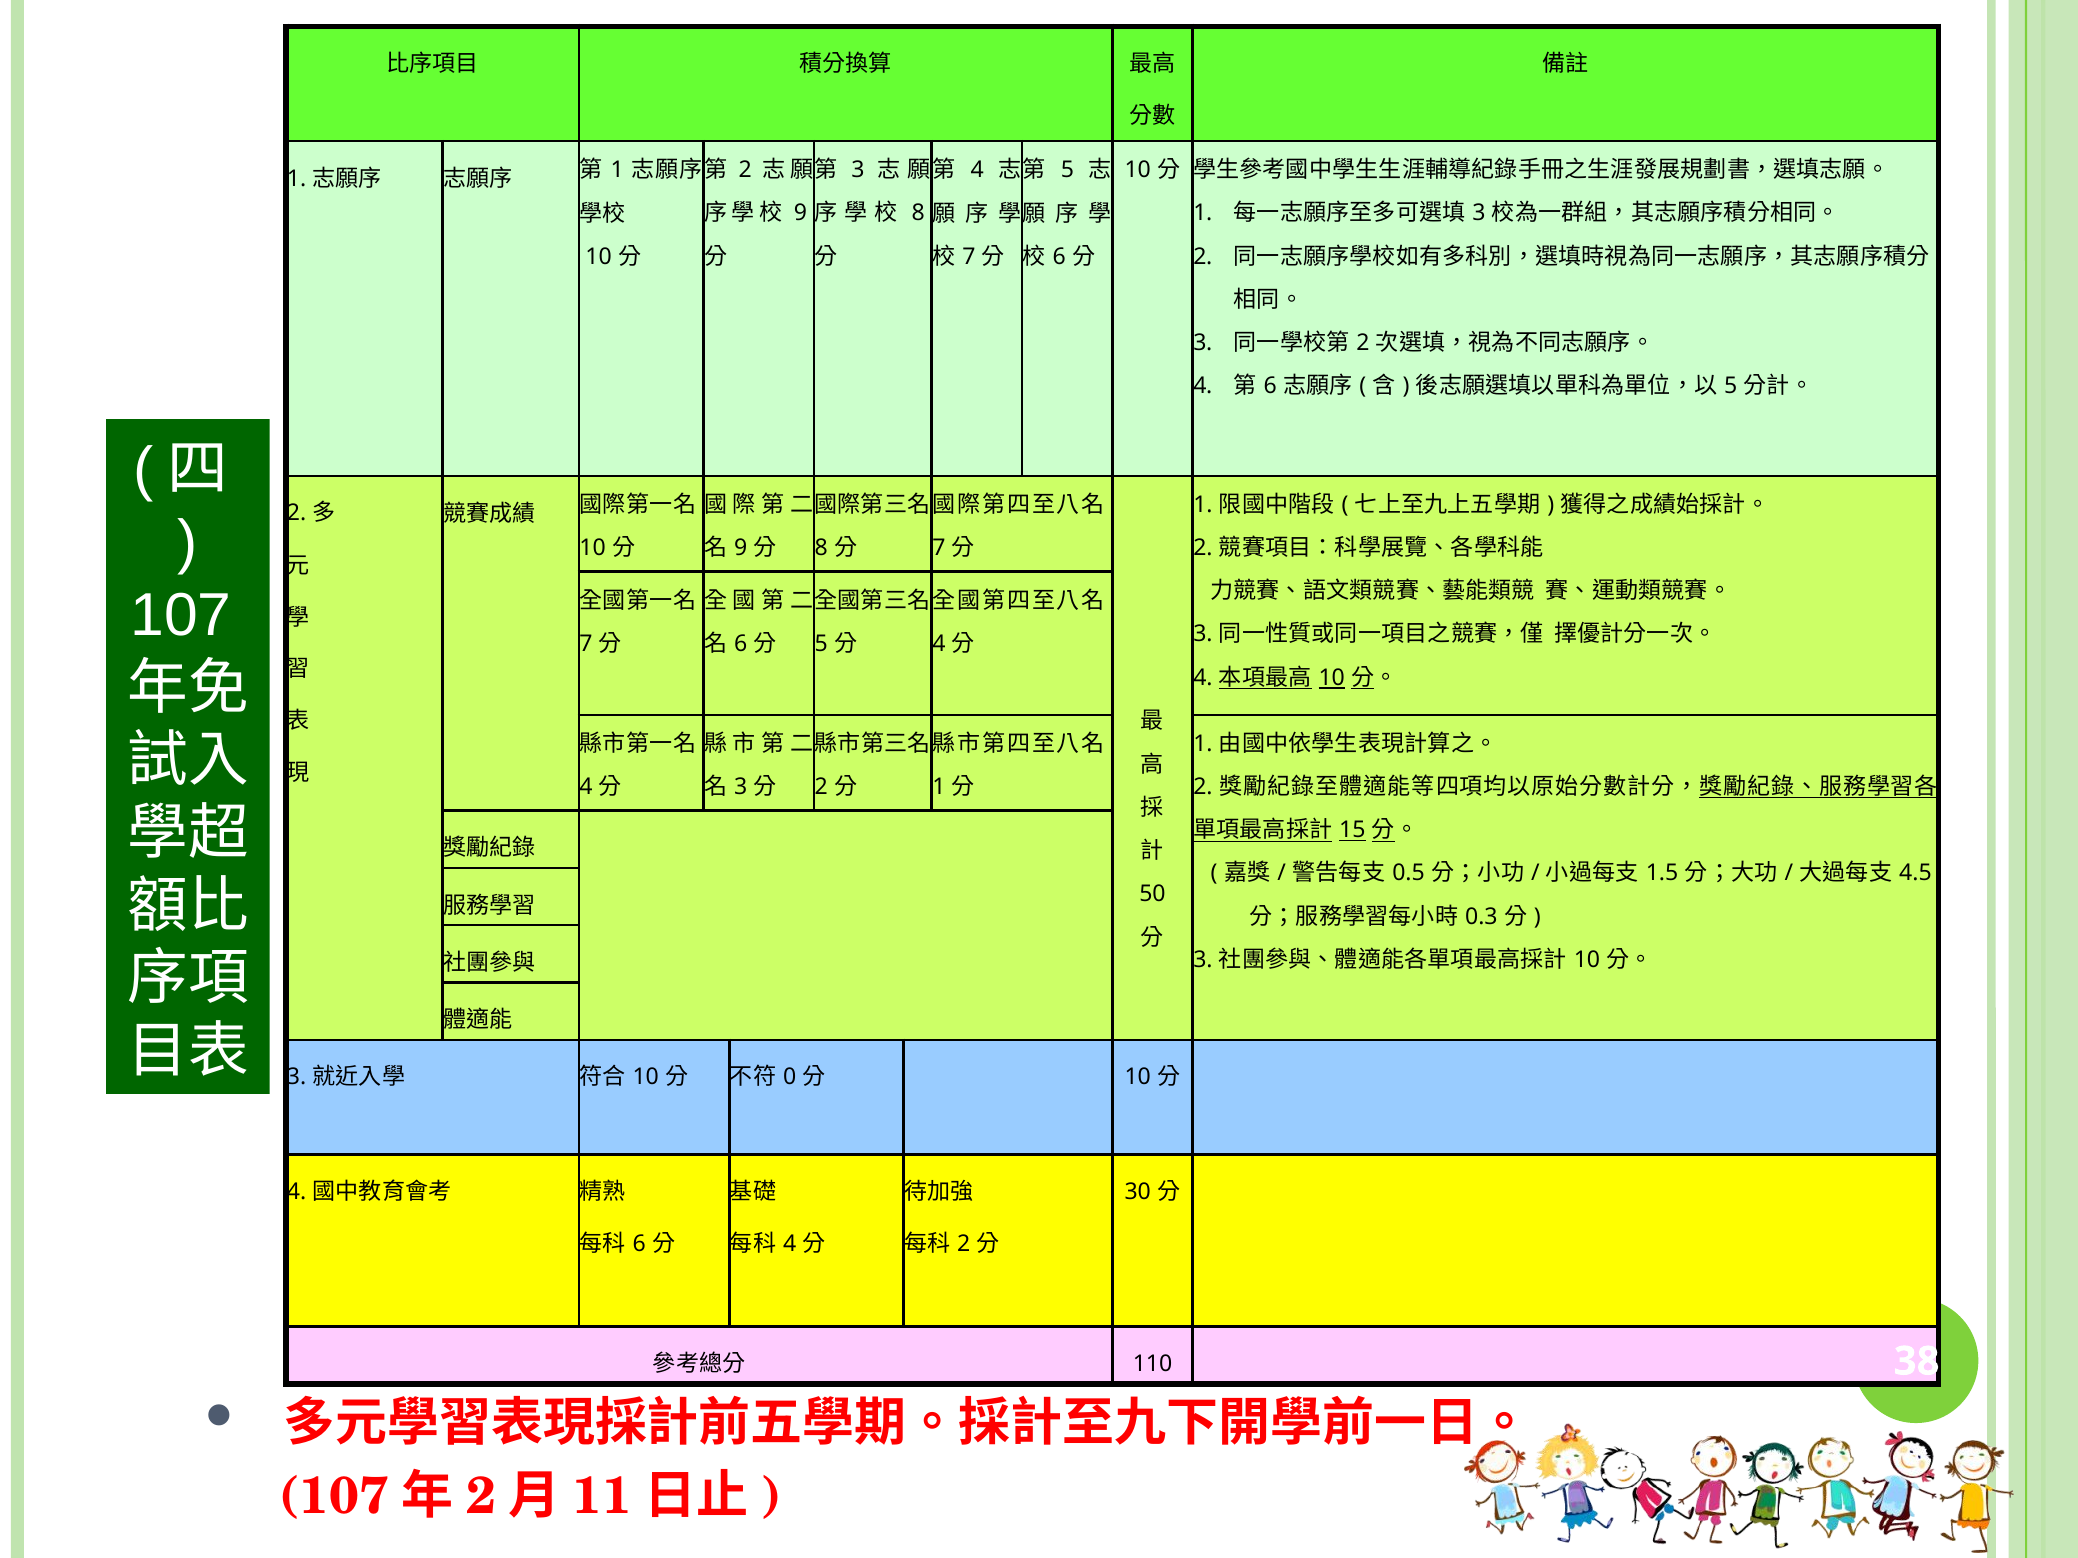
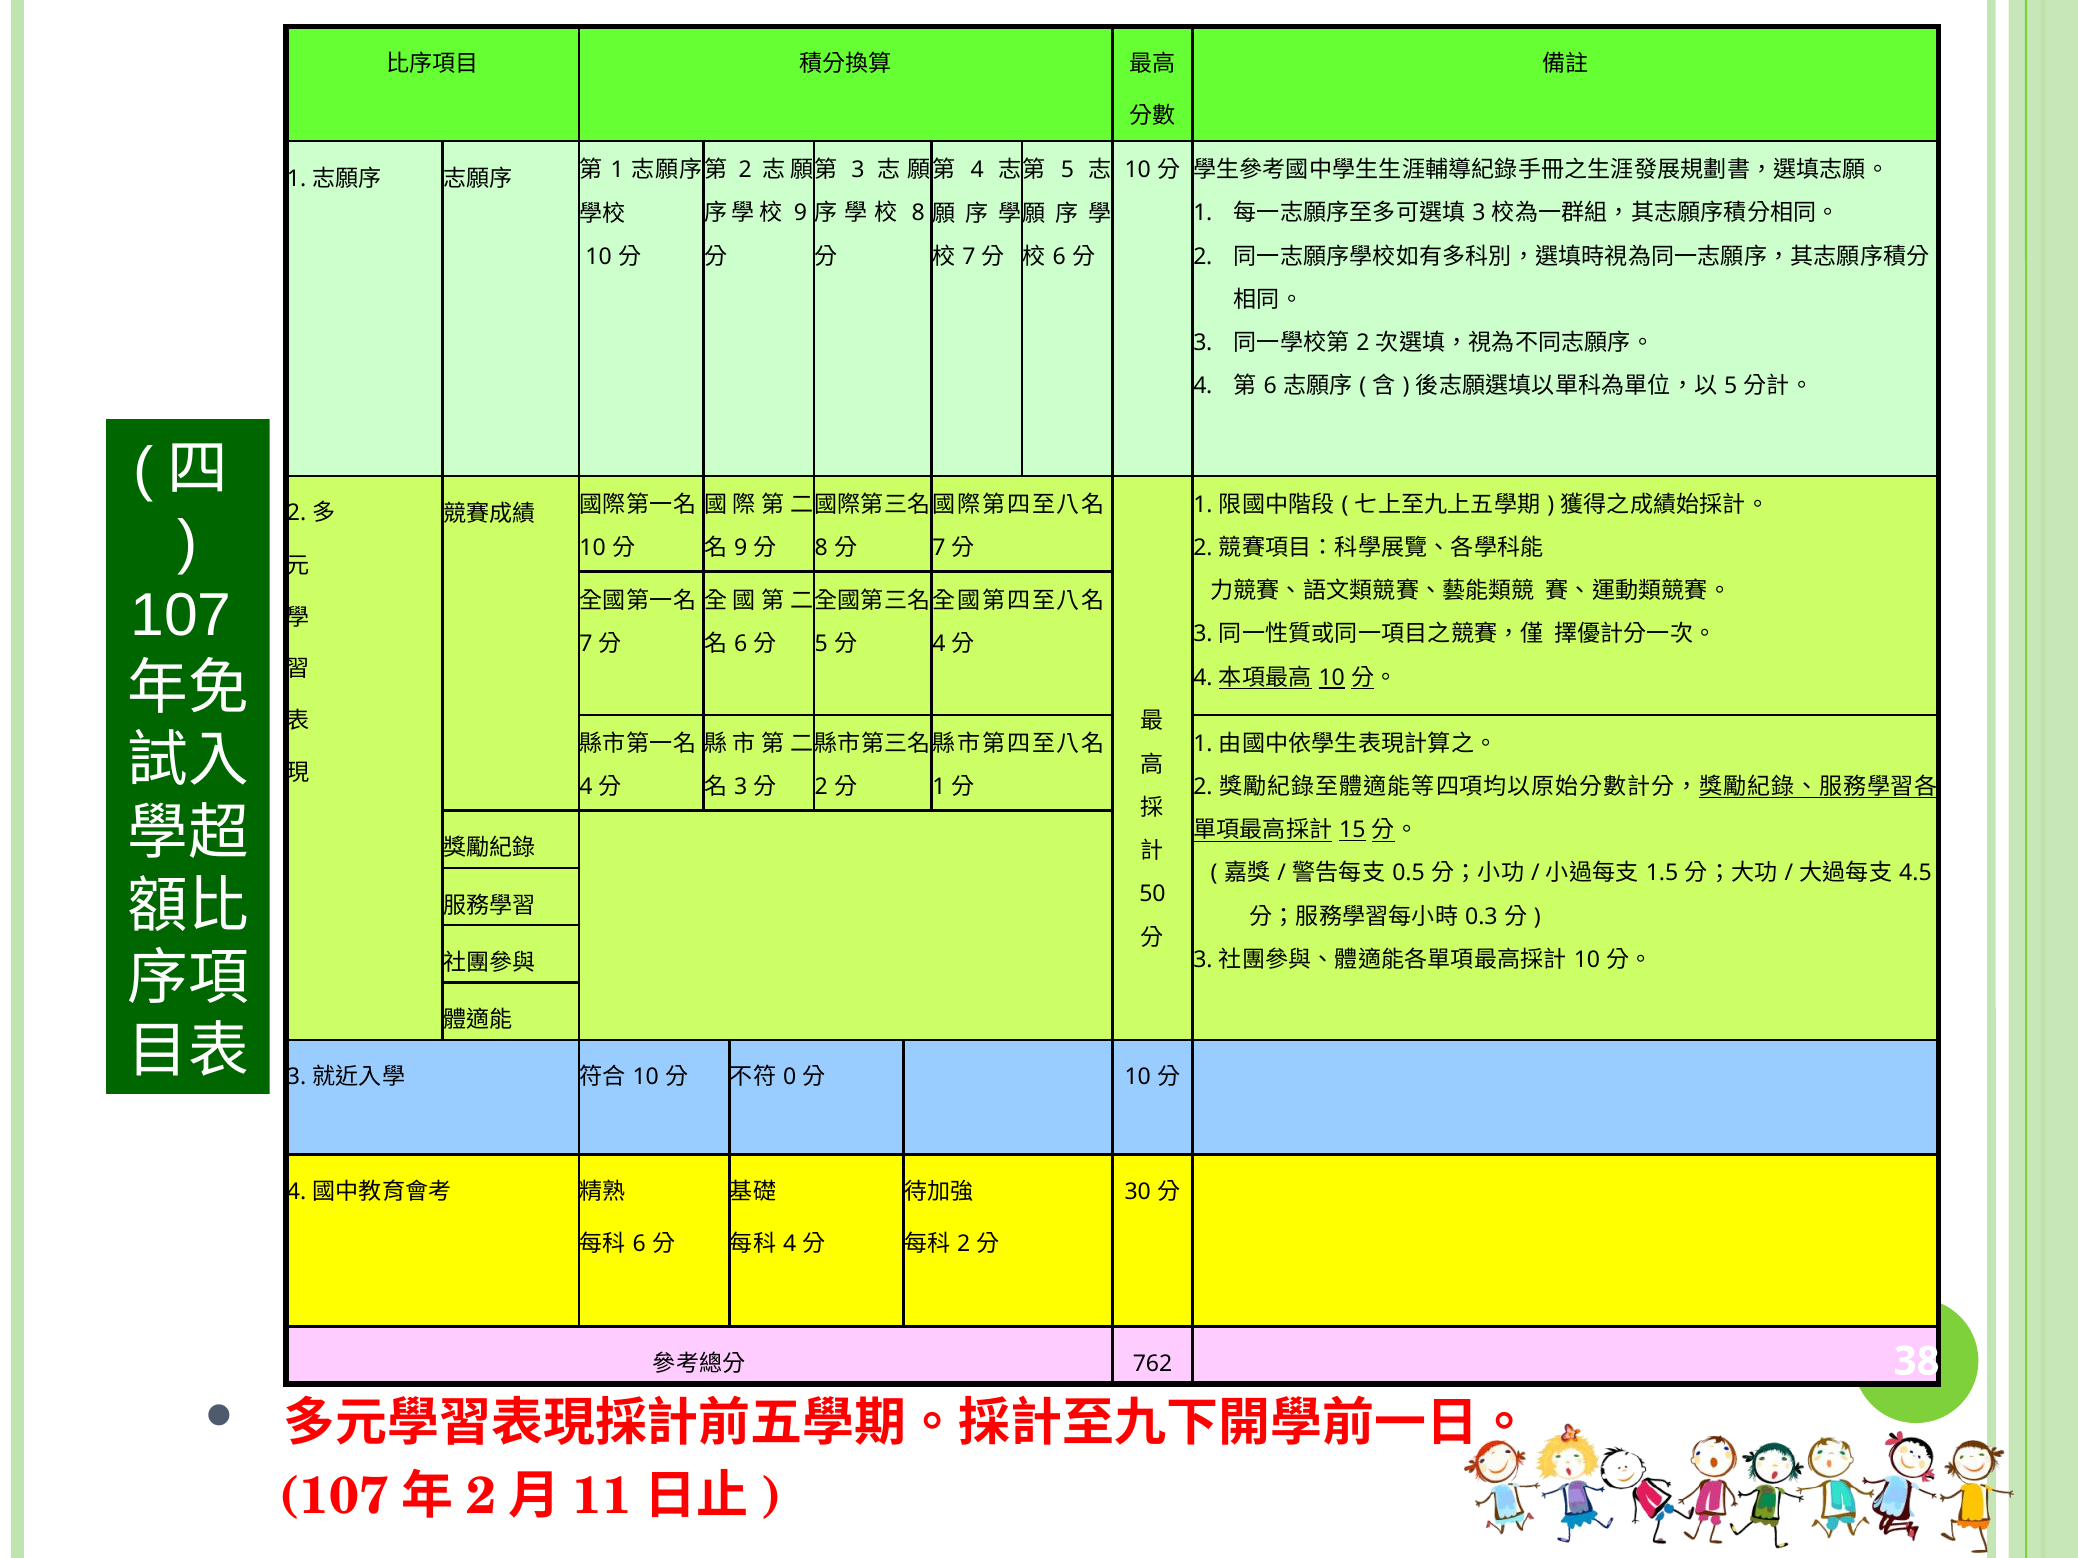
110: 110 -> 762 (1153, 1364)
